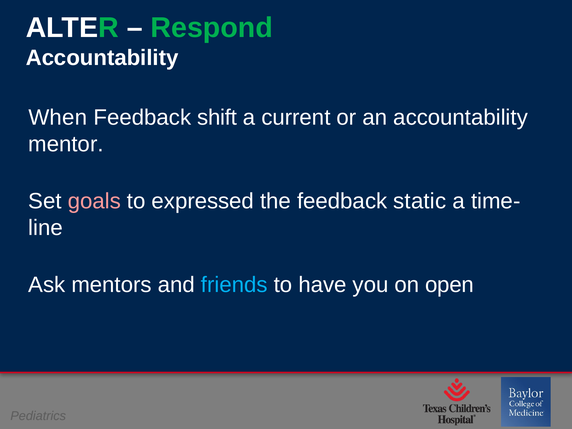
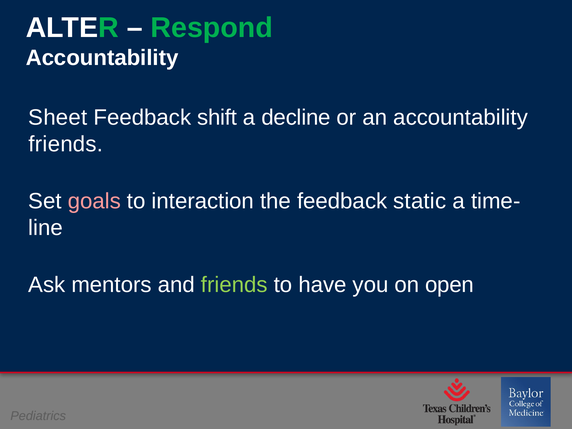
When: When -> Sheet (58, 117)
current: current -> decline (296, 117)
mentor: mentor -> friends (66, 144)
expressed: expressed -> interaction (203, 201)
friends colour: light blue -> light green (234, 285)
